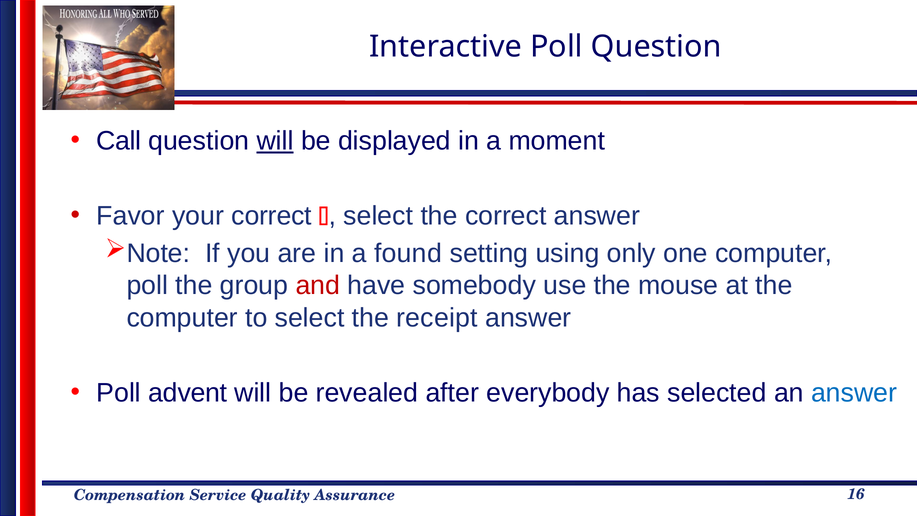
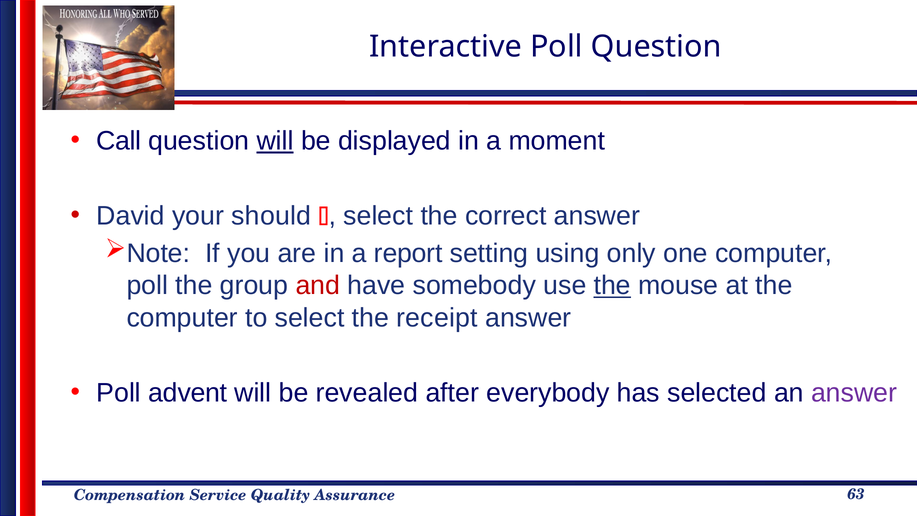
Favor: Favor -> David (131, 216)
your correct: correct -> should (271, 216)
found: found -> report (408, 253)
the underline: none -> present (612, 285)
answer colour: blue -> purple (854, 393)
16: 16 -> 63 (856, 494)
